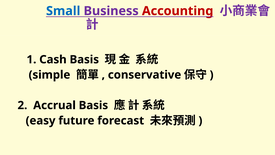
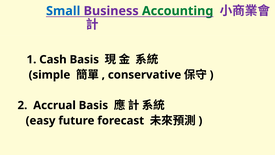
Accounting colour: red -> green (178, 11)
